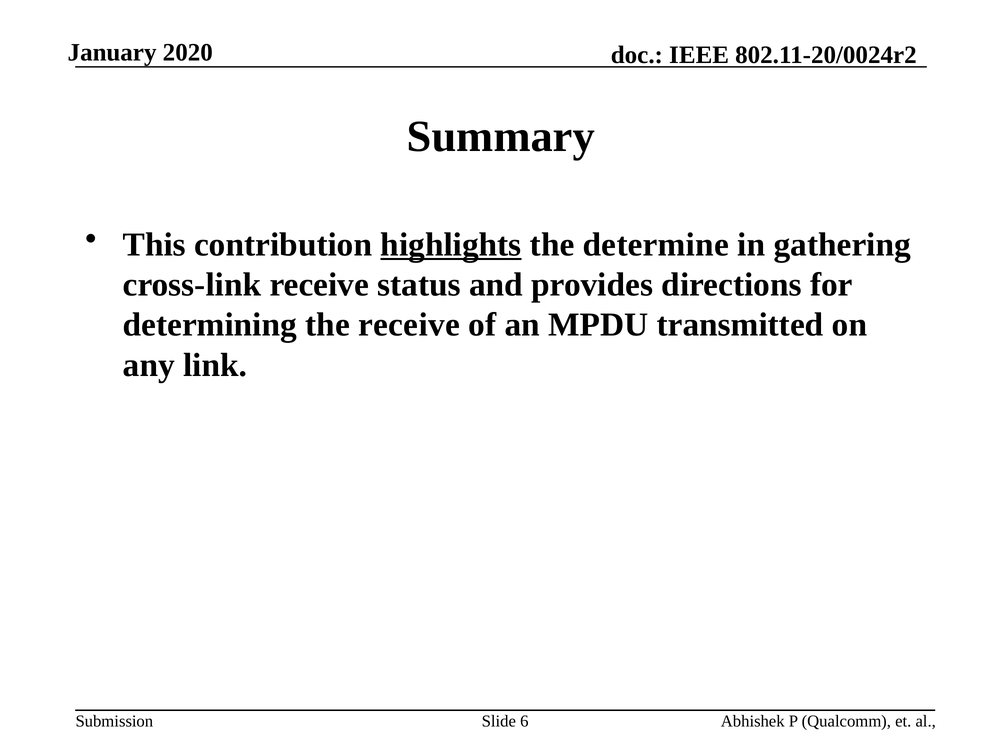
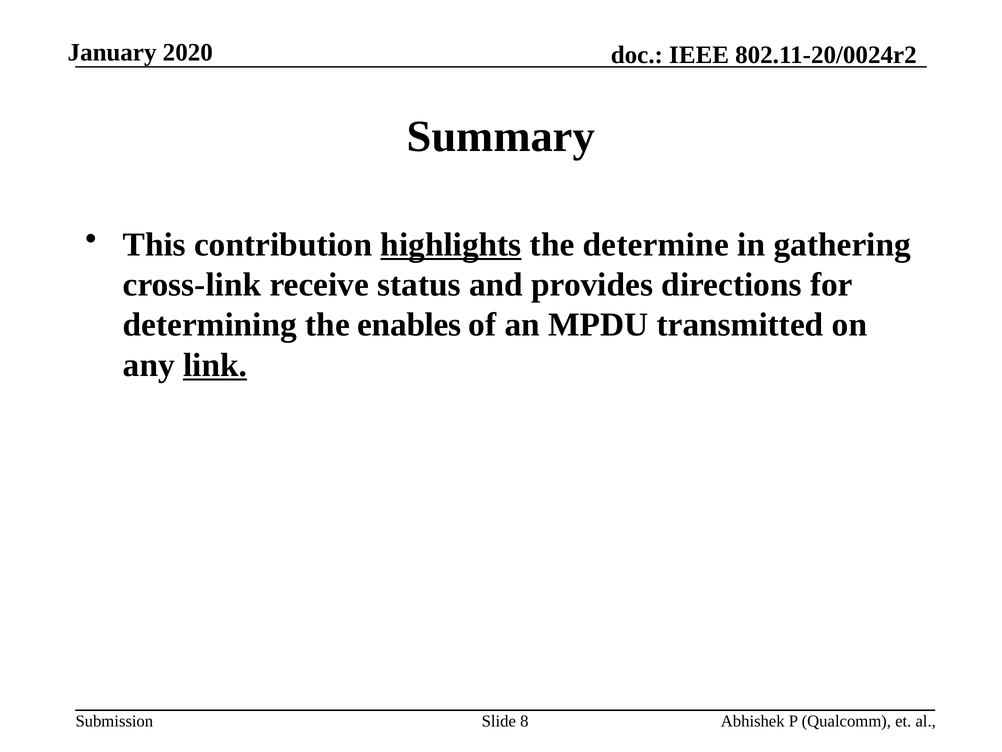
the receive: receive -> enables (409, 325)
link underline: none -> present (215, 365)
6: 6 -> 8 (524, 721)
